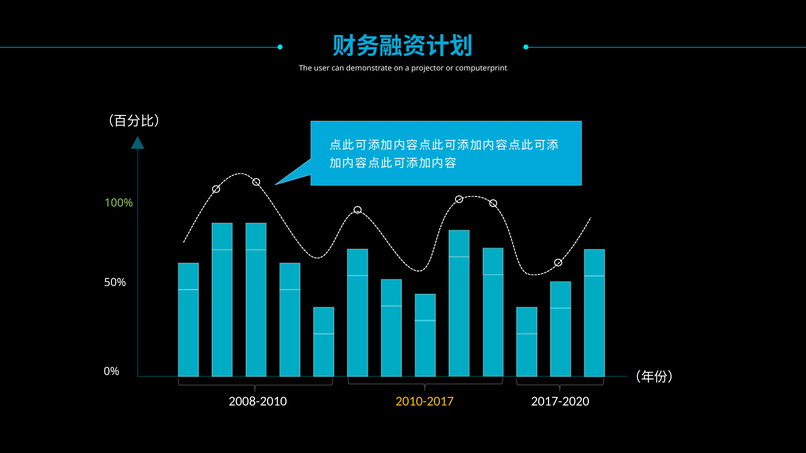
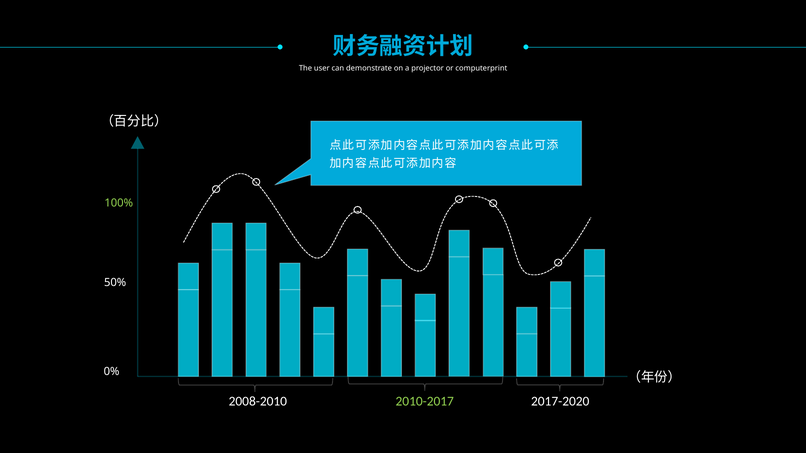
2010-2017 colour: yellow -> light green (425, 402)
